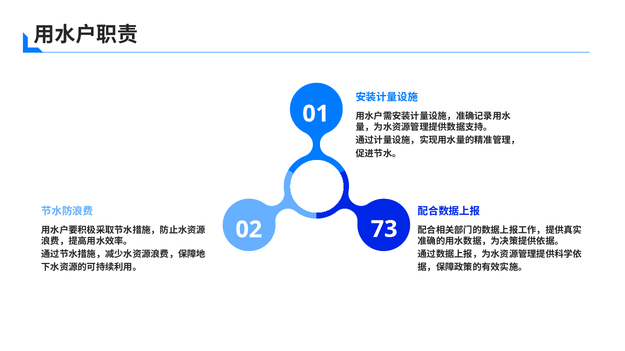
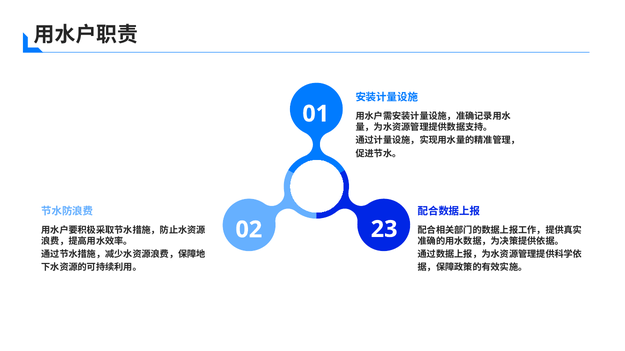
73: 73 -> 23 (384, 230)
